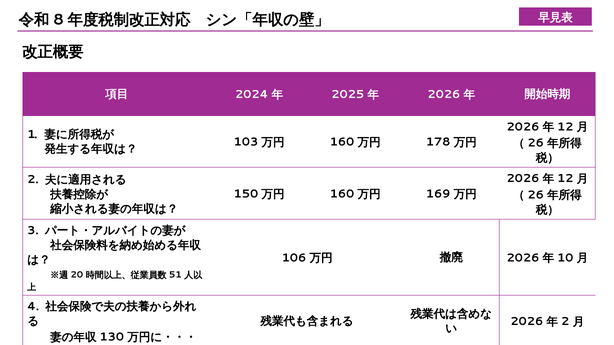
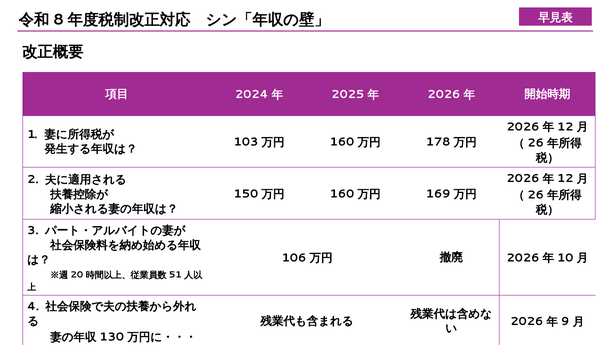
2: 2 -> 9 (565, 322)
